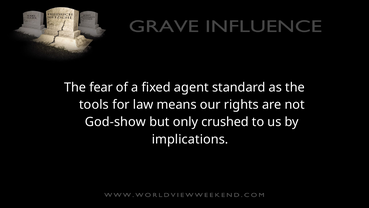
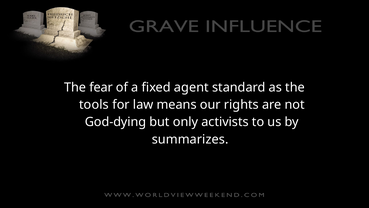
God-show: God-show -> God-dying (115, 122)
crushed: crushed -> activists (225, 122)
implications: implications -> summarizes (190, 139)
